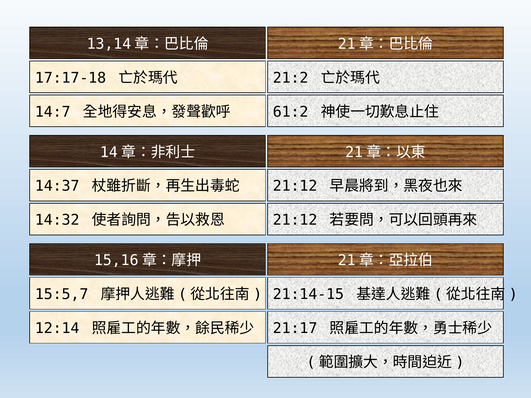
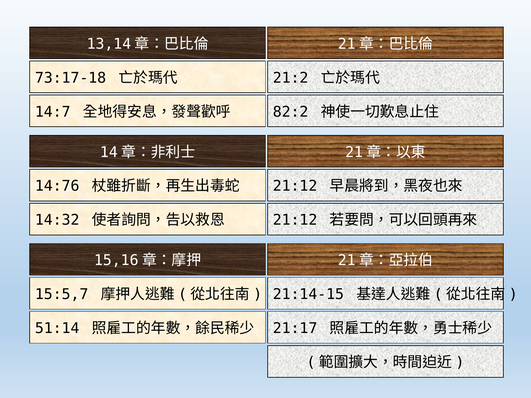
17:17-18: 17:17-18 -> 73:17-18 (71, 78)
61:2: 61:2 -> 82:2 (291, 112)
14:37: 14:37 -> 14:76 (57, 186)
12:14: 12:14 -> 51:14 (57, 329)
